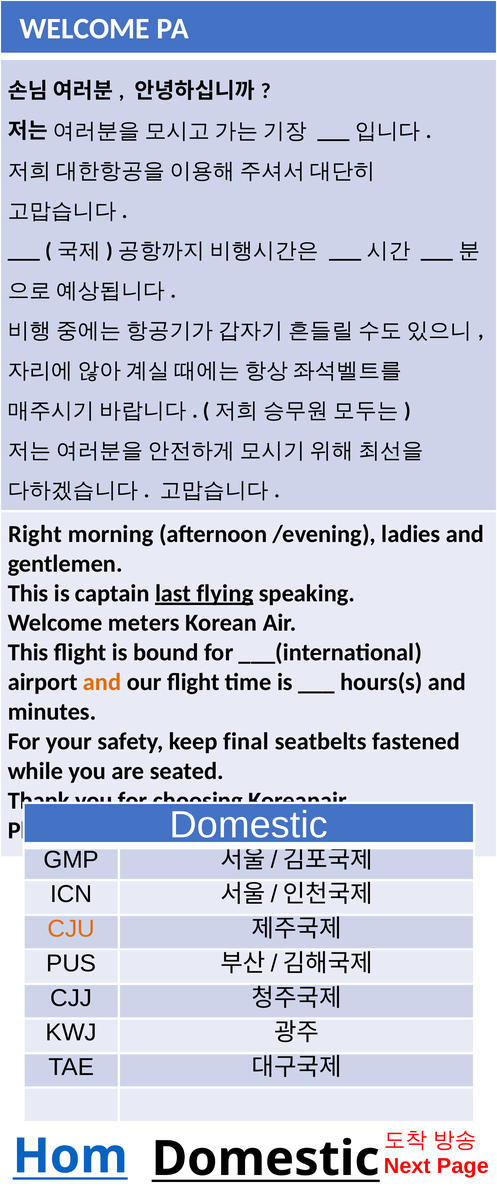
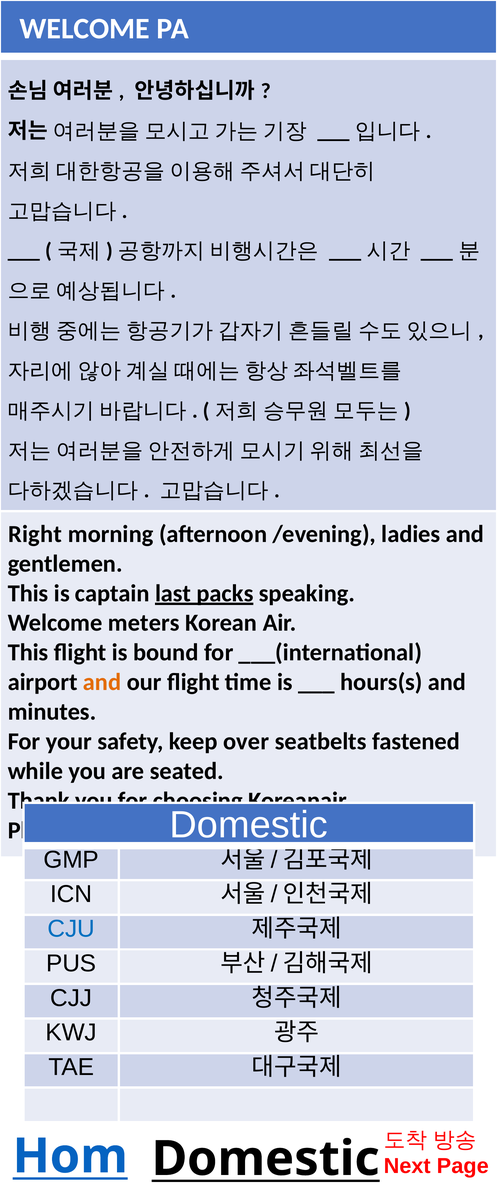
flying: flying -> packs (225, 593)
final: final -> over (246, 742)
CJU colour: orange -> blue (71, 929)
